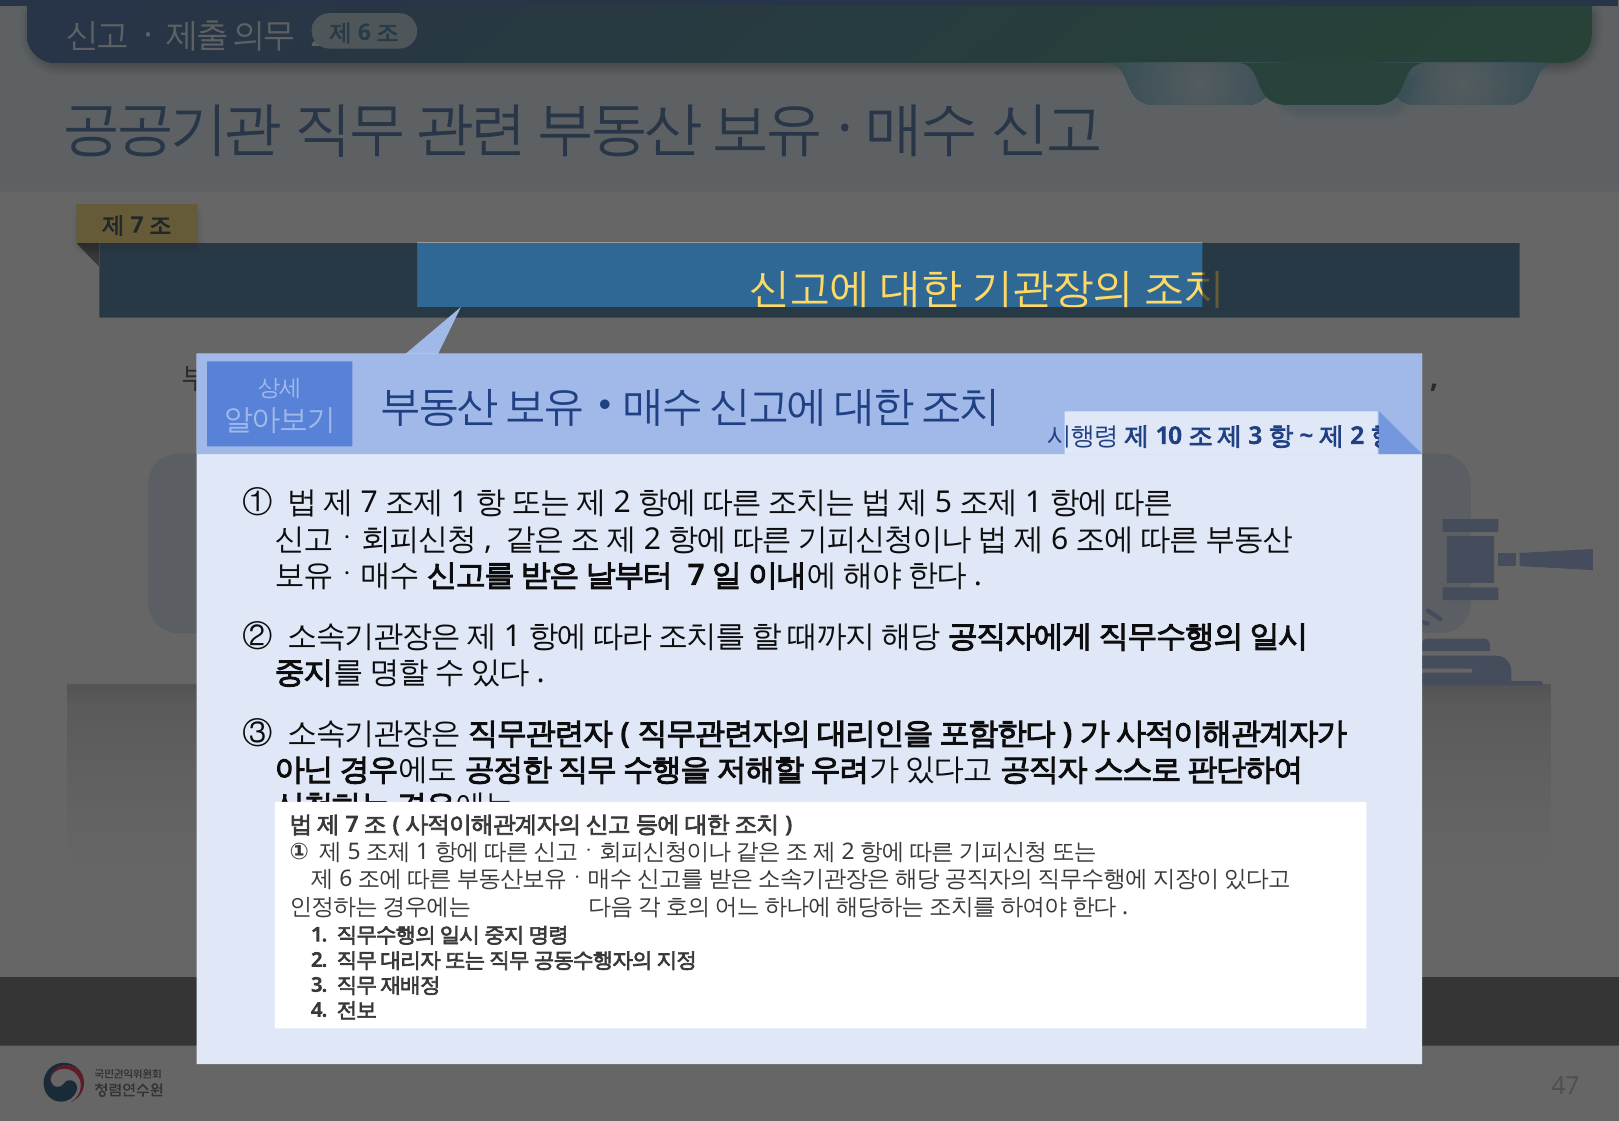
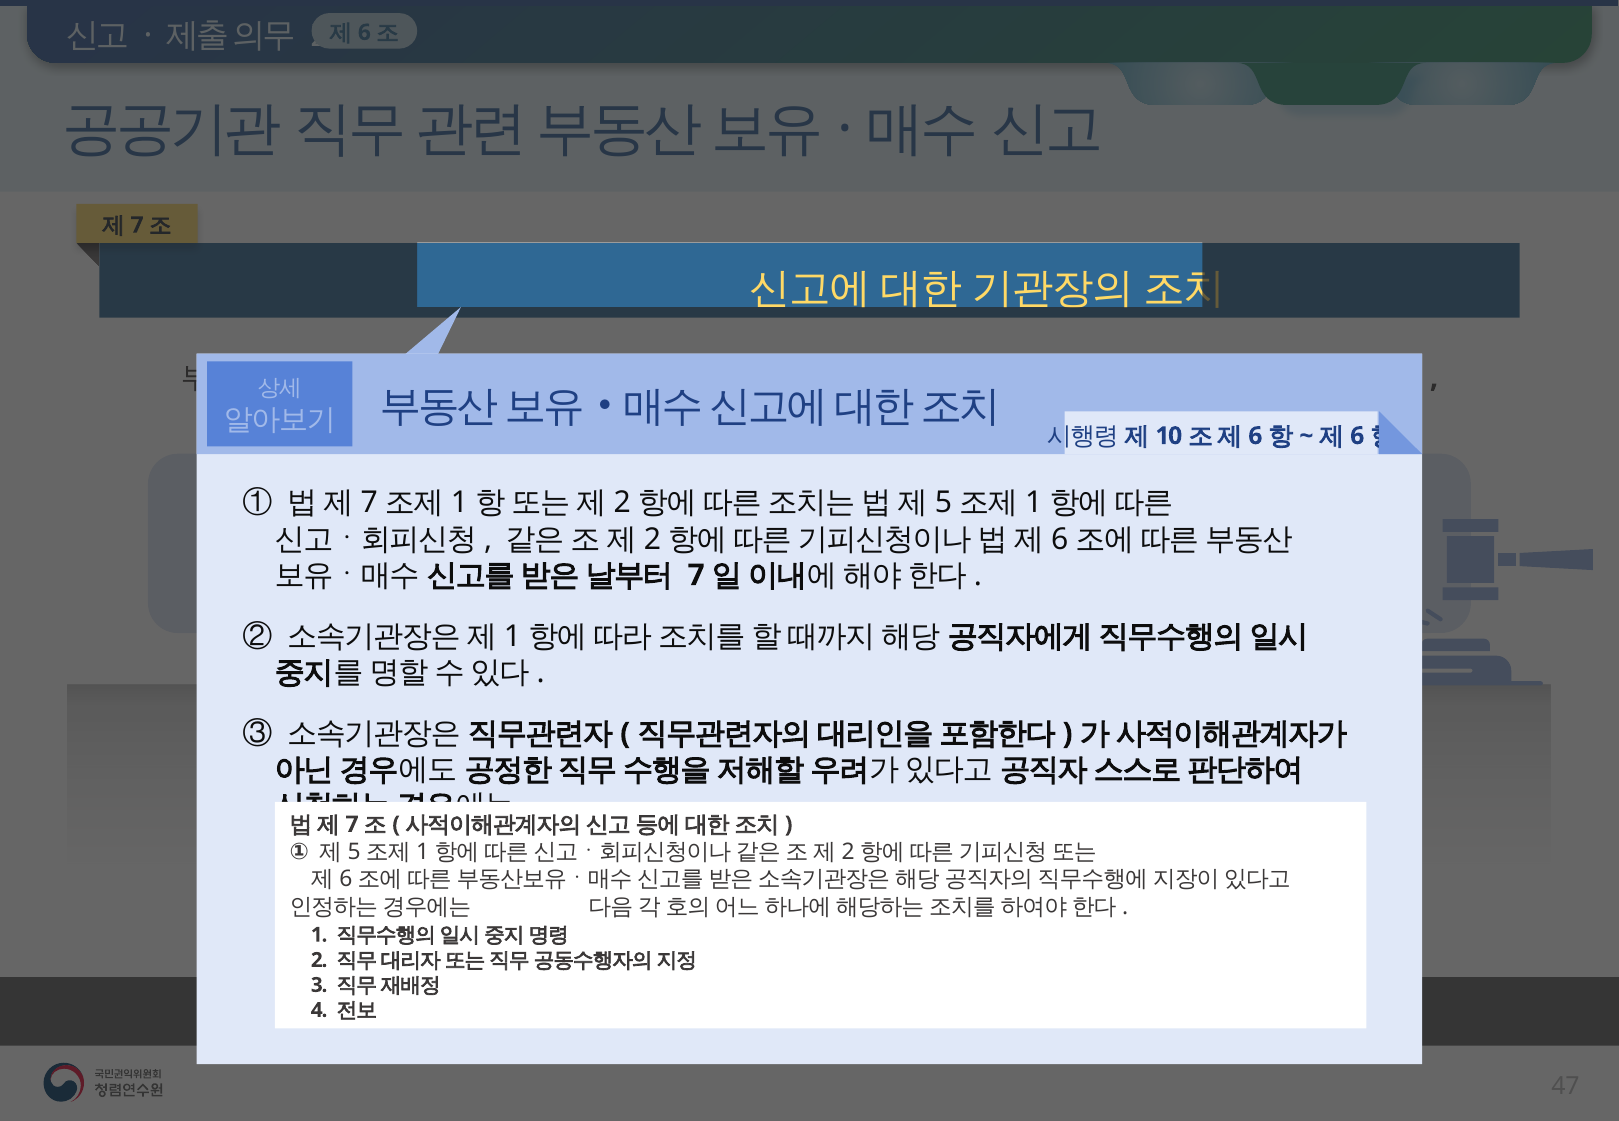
3: 3 -> 6 (1255, 436)
2: 2 -> 6 (1357, 436)
